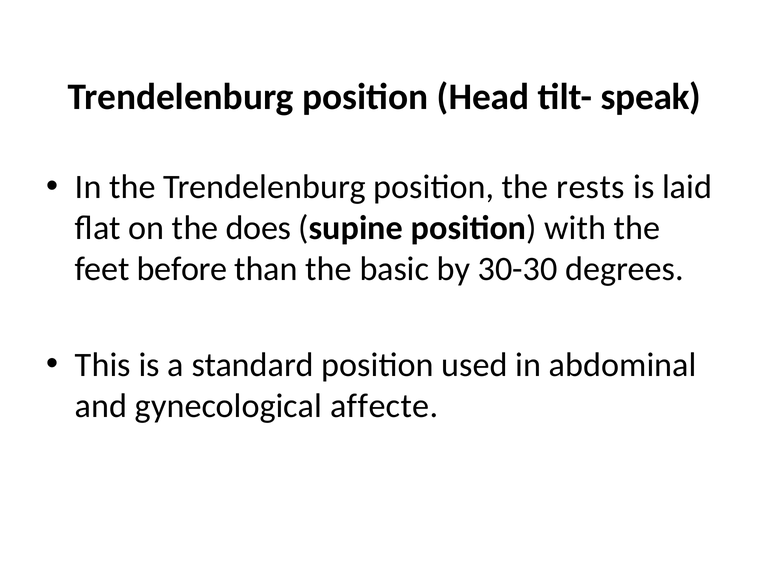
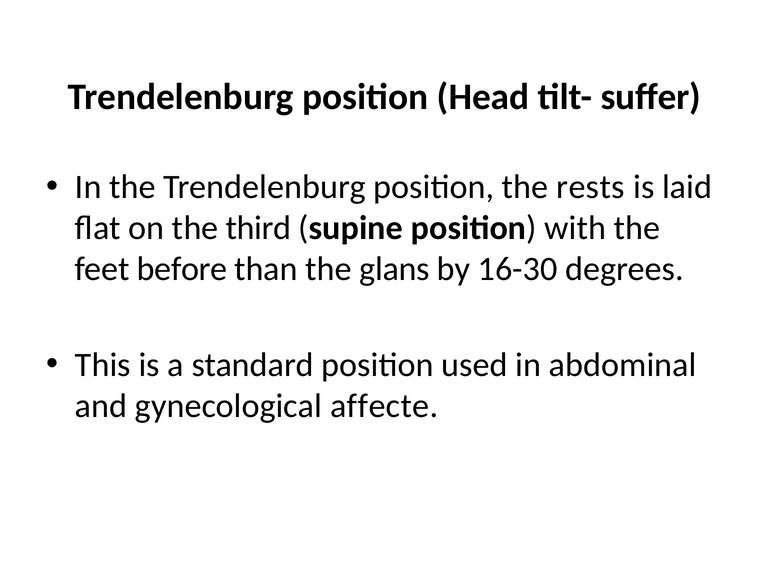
speak: speak -> suffer (651, 97)
does: does -> third (258, 228)
basic: basic -> glans (394, 269)
30-30: 30-30 -> 16-30 (518, 269)
